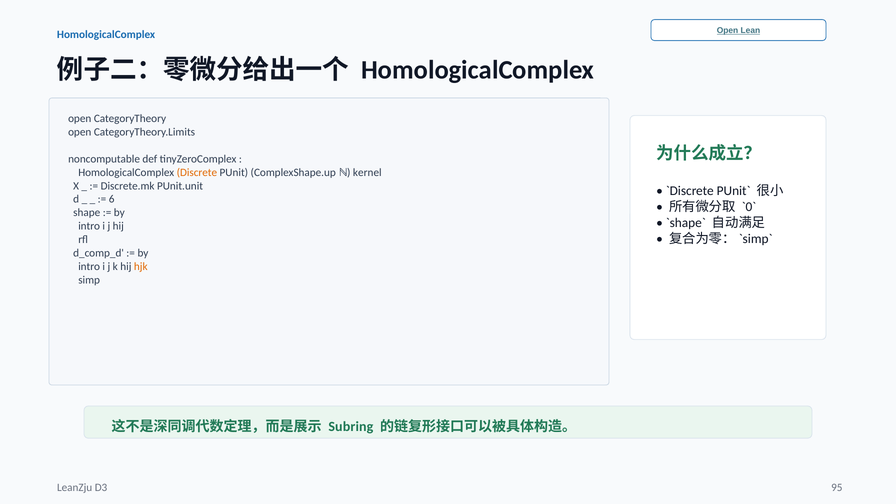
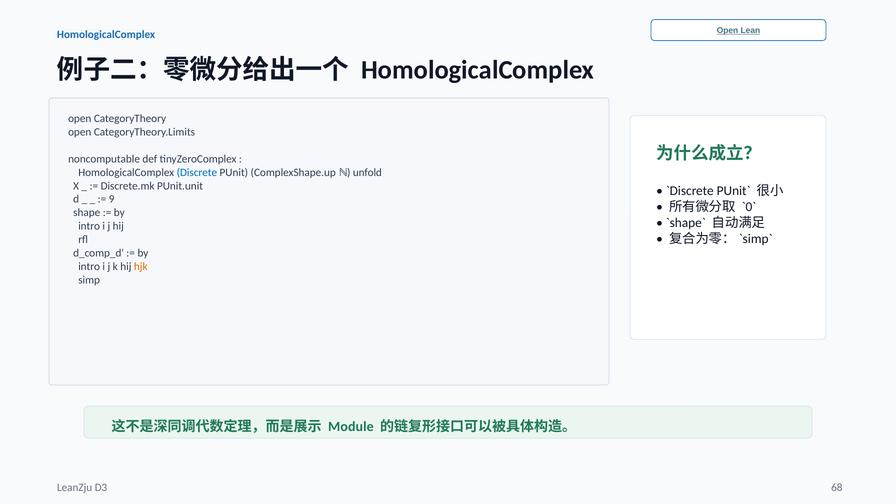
Discrete colour: orange -> blue (197, 172)
kernel: kernel -> unfold (367, 172)
6: 6 -> 9 (112, 199)
Subring: Subring -> Module (351, 426)
95: 95 -> 68 (837, 487)
